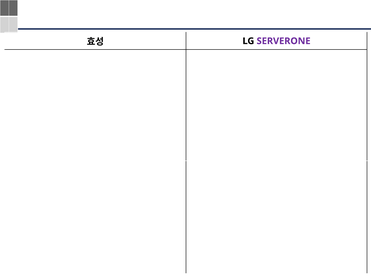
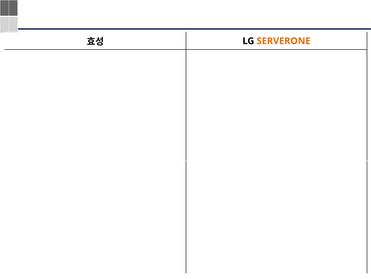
SERVERONE colour: purple -> orange (284, 41)
